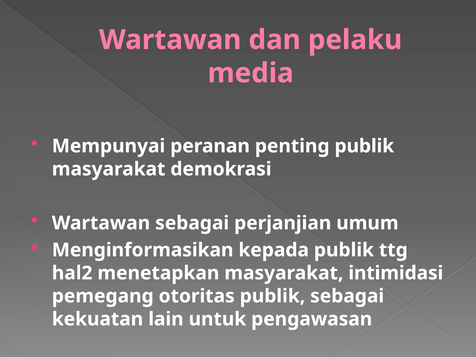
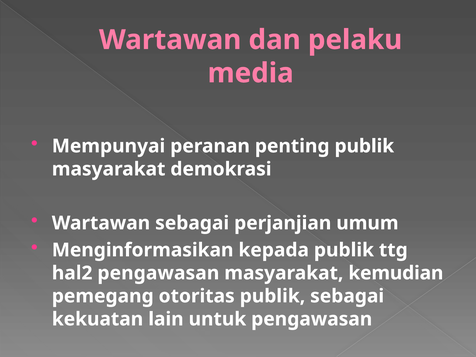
hal2 menetapkan: menetapkan -> pengawasan (158, 273)
intimidasi: intimidasi -> kemudian (396, 273)
